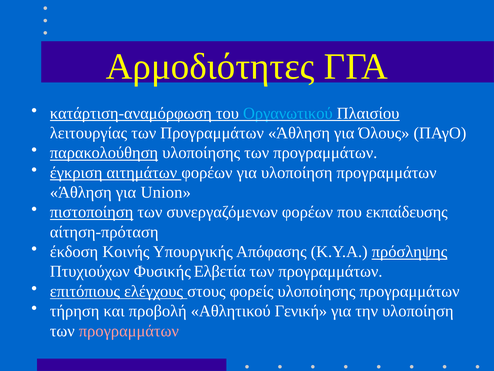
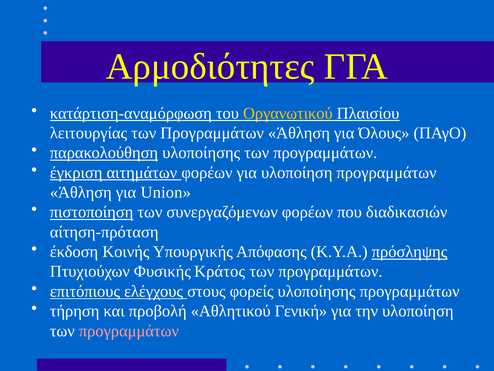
Οργανωτικού colour: light blue -> yellow (288, 113)
εκπαίδευσης: εκπαίδευσης -> διαδικασιών (407, 212)
Ελβετία: Ελβετία -> Κράτος (220, 271)
